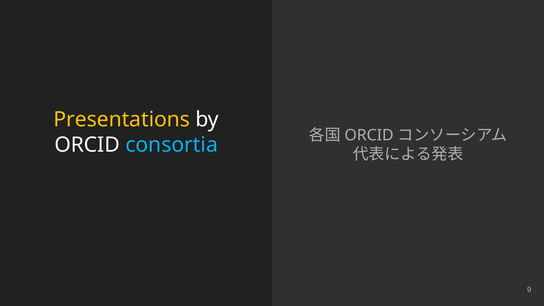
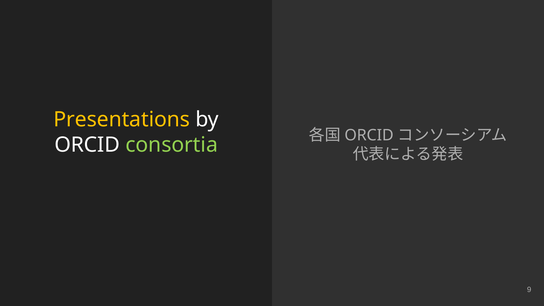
consortia colour: light blue -> light green (172, 145)
